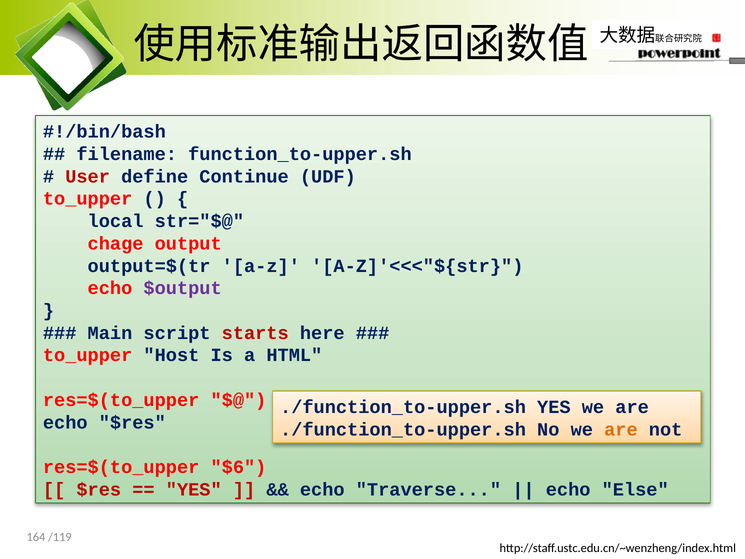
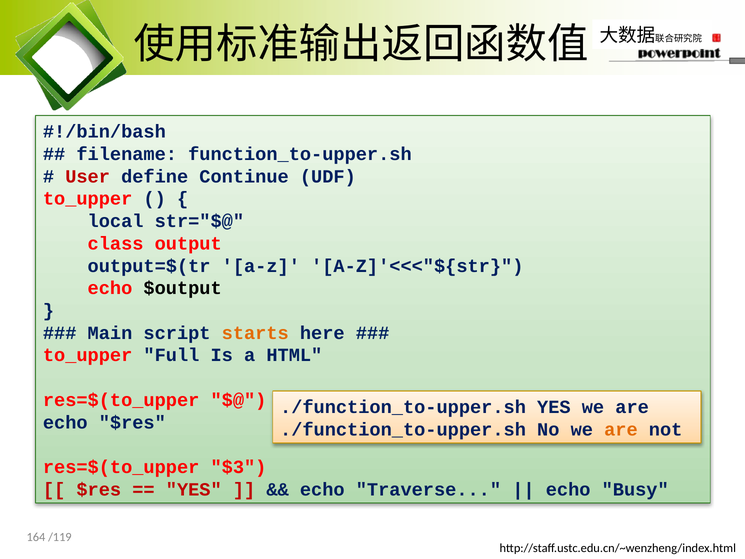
chage: chage -> class (116, 243)
$output colour: purple -> black (183, 288)
starts colour: red -> orange (255, 333)
Host: Host -> Full (171, 355)
$6: $6 -> $3 (238, 467)
Else: Else -> Busy (635, 489)
